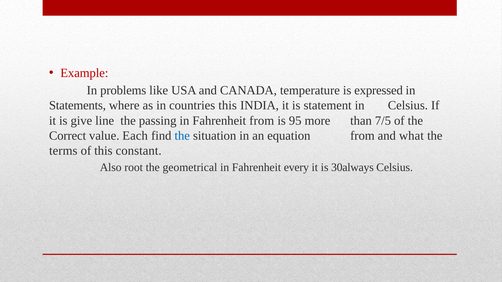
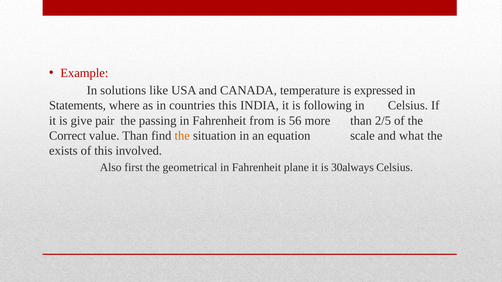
problems: problems -> solutions (123, 91)
statement: statement -> following (328, 106)
line: line -> pair (105, 121)
95: 95 -> 56 (295, 121)
7/5: 7/5 -> 2/5 (383, 121)
value Each: Each -> Than (135, 136)
the colour: blue -> orange (182, 136)
equation from: from -> scale (362, 136)
terms: terms -> exists (63, 151)
constant: constant -> involved (139, 151)
root: root -> first (134, 167)
every: every -> plane (296, 167)
